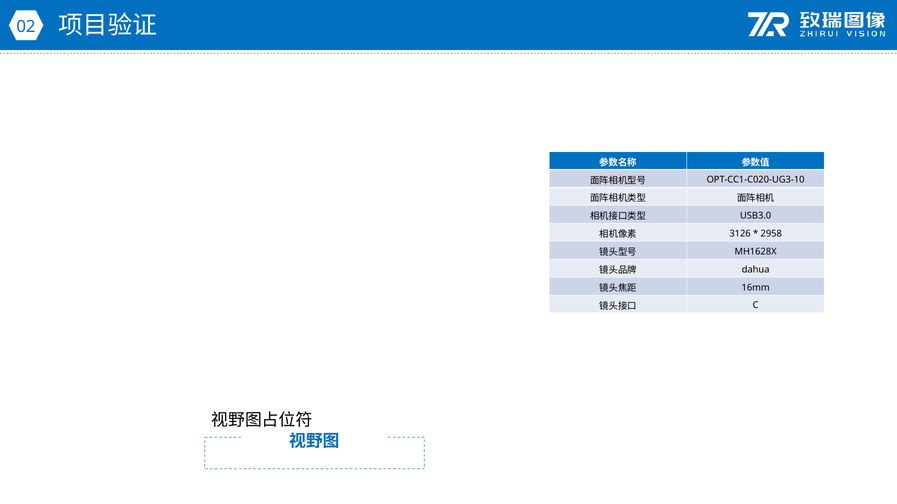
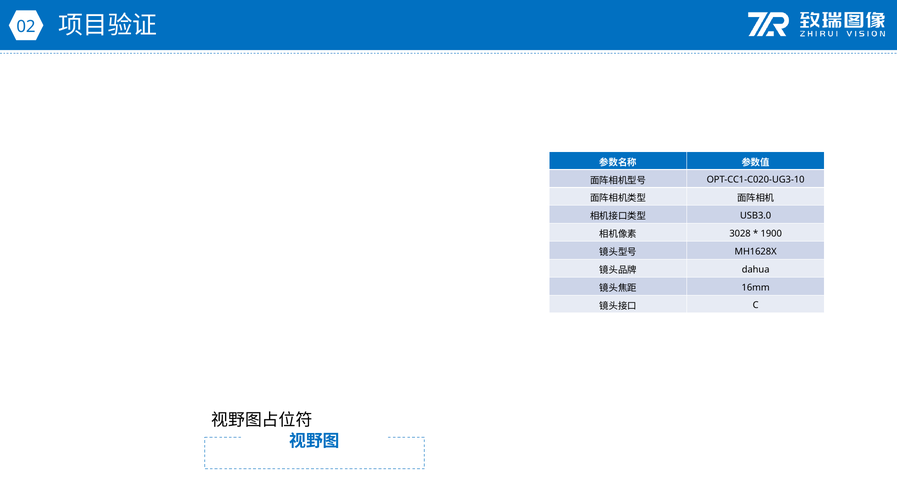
3126: 3126 -> 3028 (740, 234)
2958: 2958 -> 1900 (771, 234)
